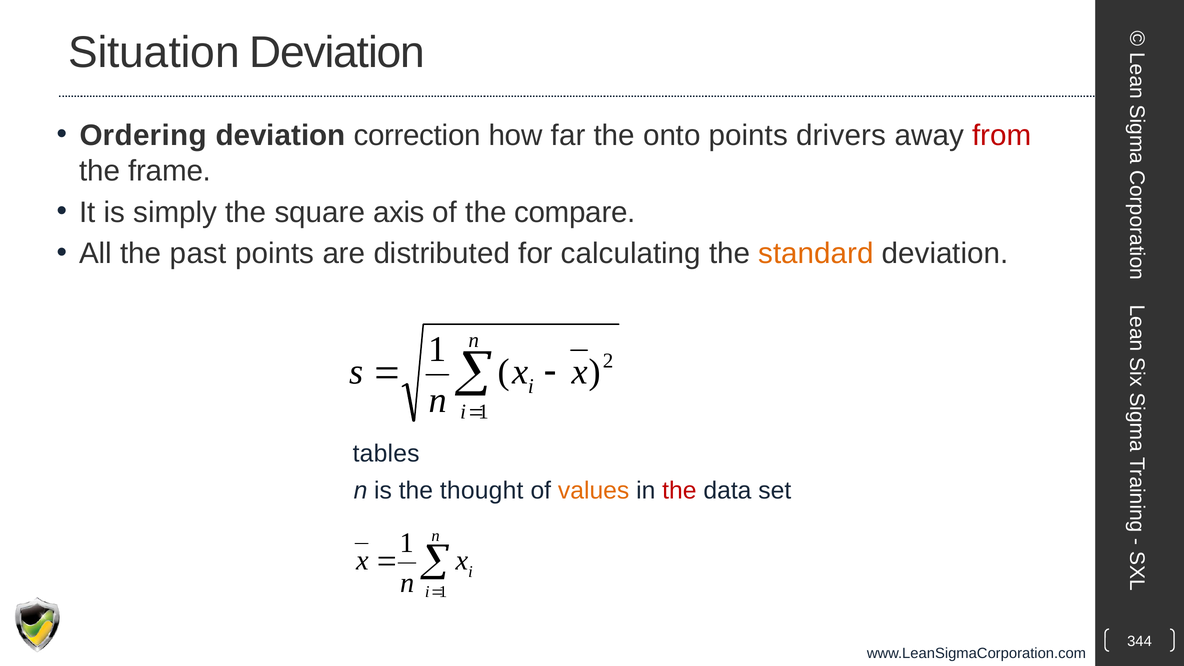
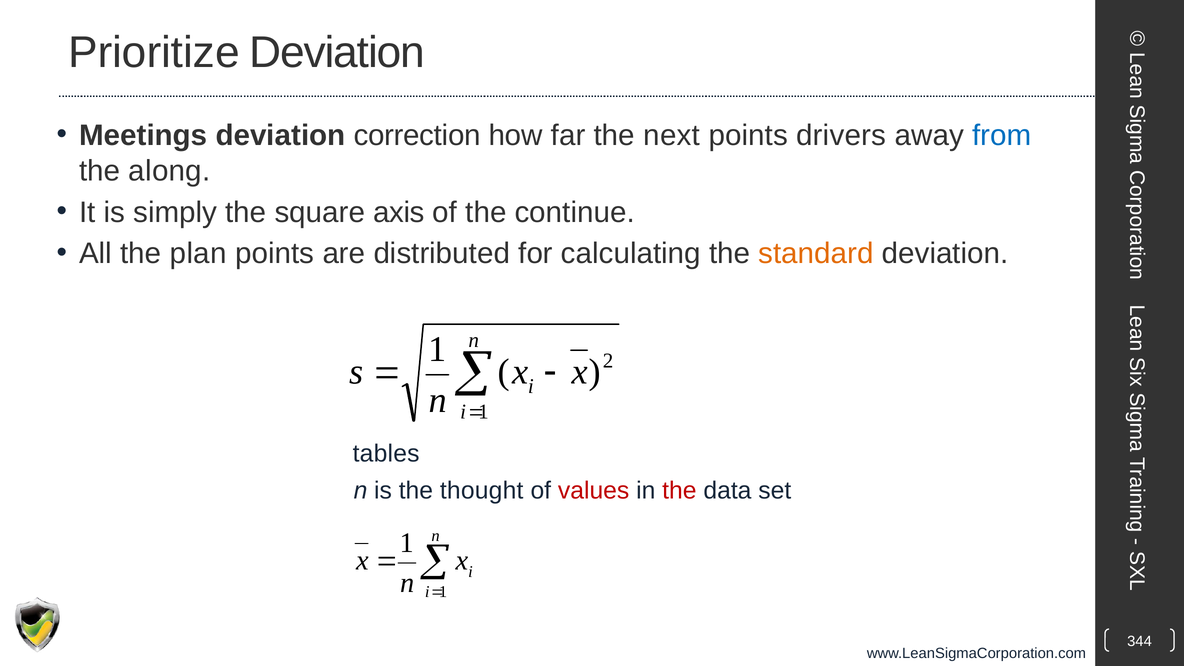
Situation: Situation -> Prioritize (154, 53)
Ordering: Ordering -> Meetings (143, 135)
onto: onto -> next (672, 135)
from colour: red -> blue (1002, 135)
frame: frame -> along (169, 171)
compare: compare -> continue (575, 212)
past: past -> plan (198, 254)
values colour: orange -> red (594, 491)
